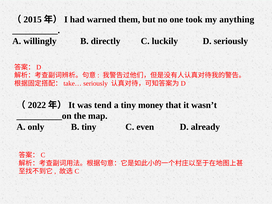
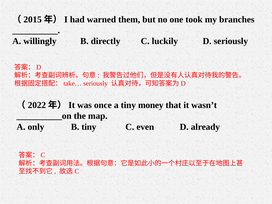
anything: anything -> branches (237, 19)
tend: tend -> once (103, 105)
